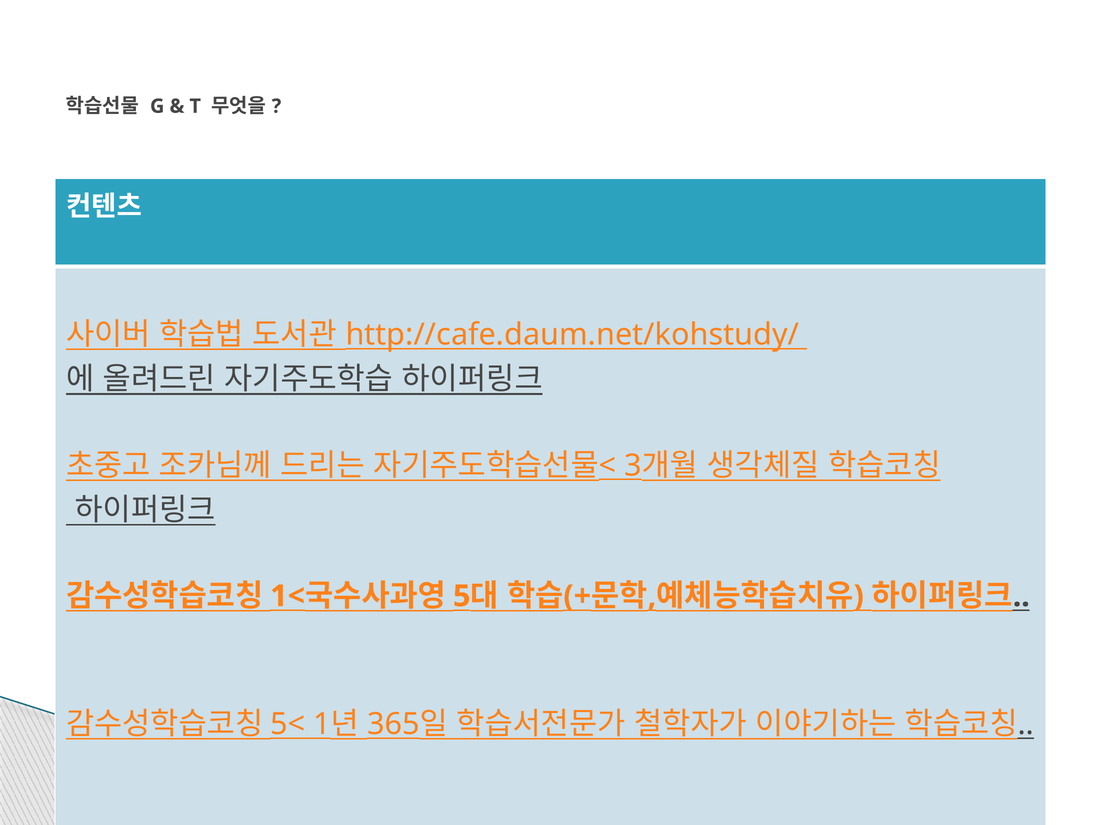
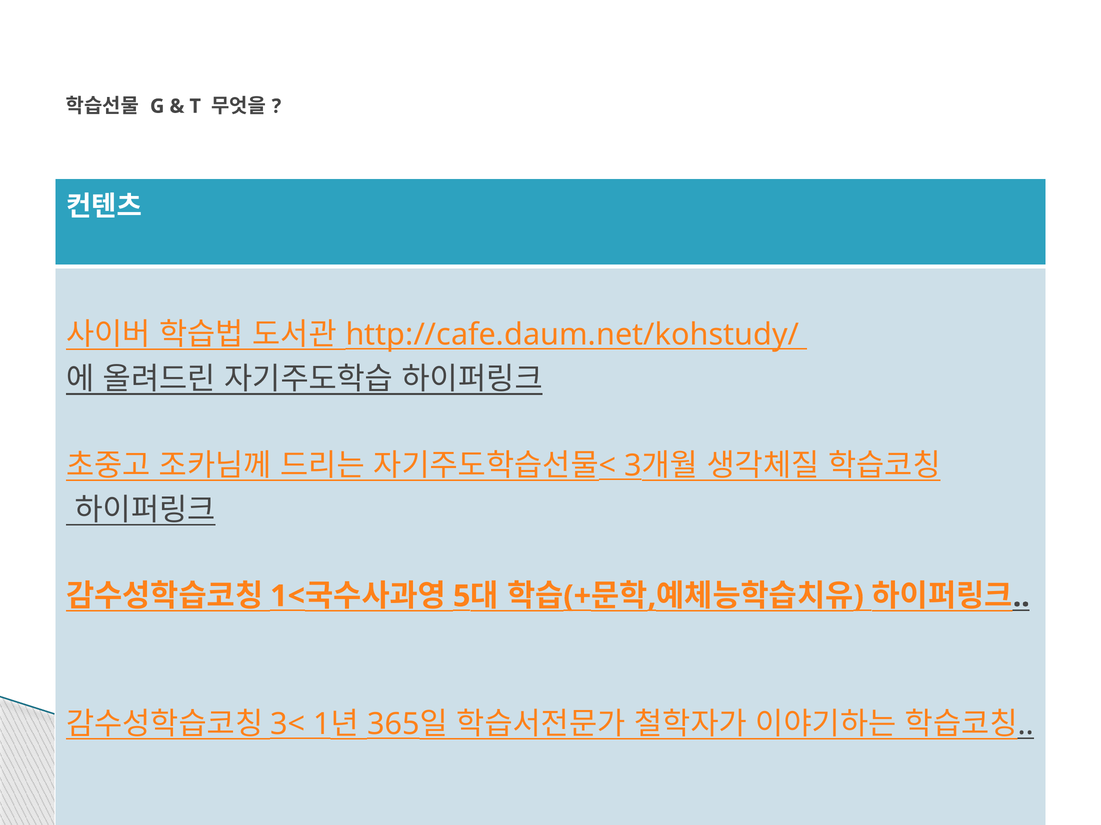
5<: 5< -> 3< (288, 725)
